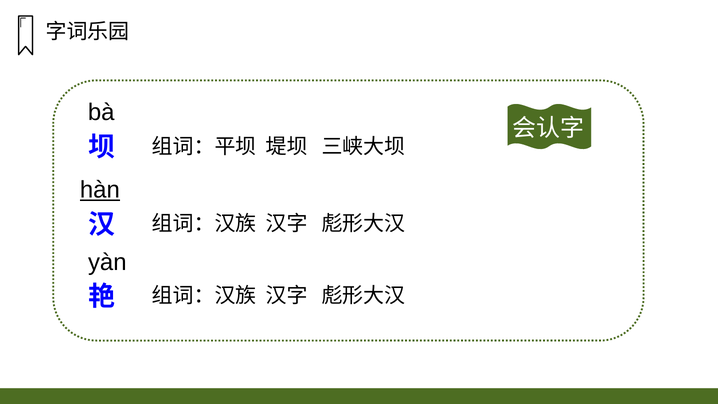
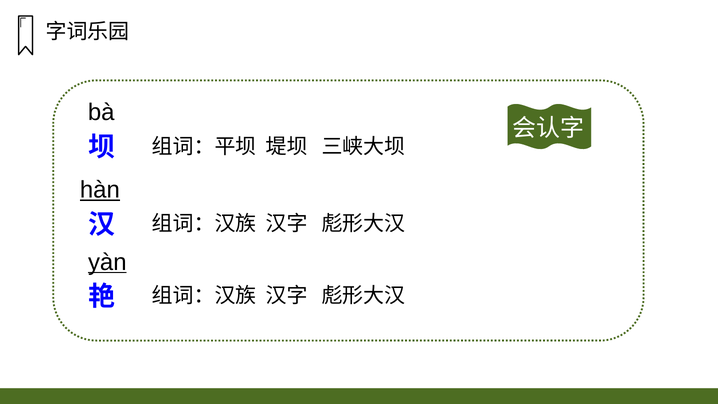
yàn underline: none -> present (107, 262)
